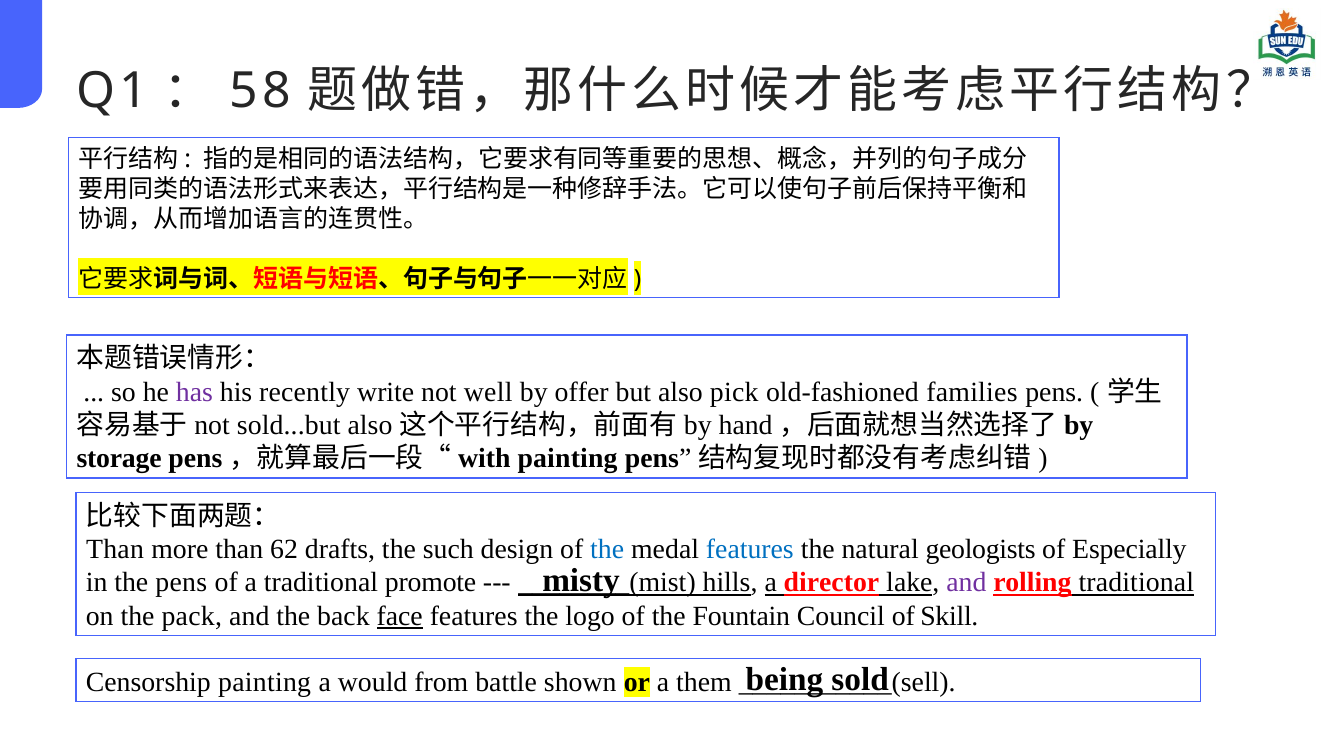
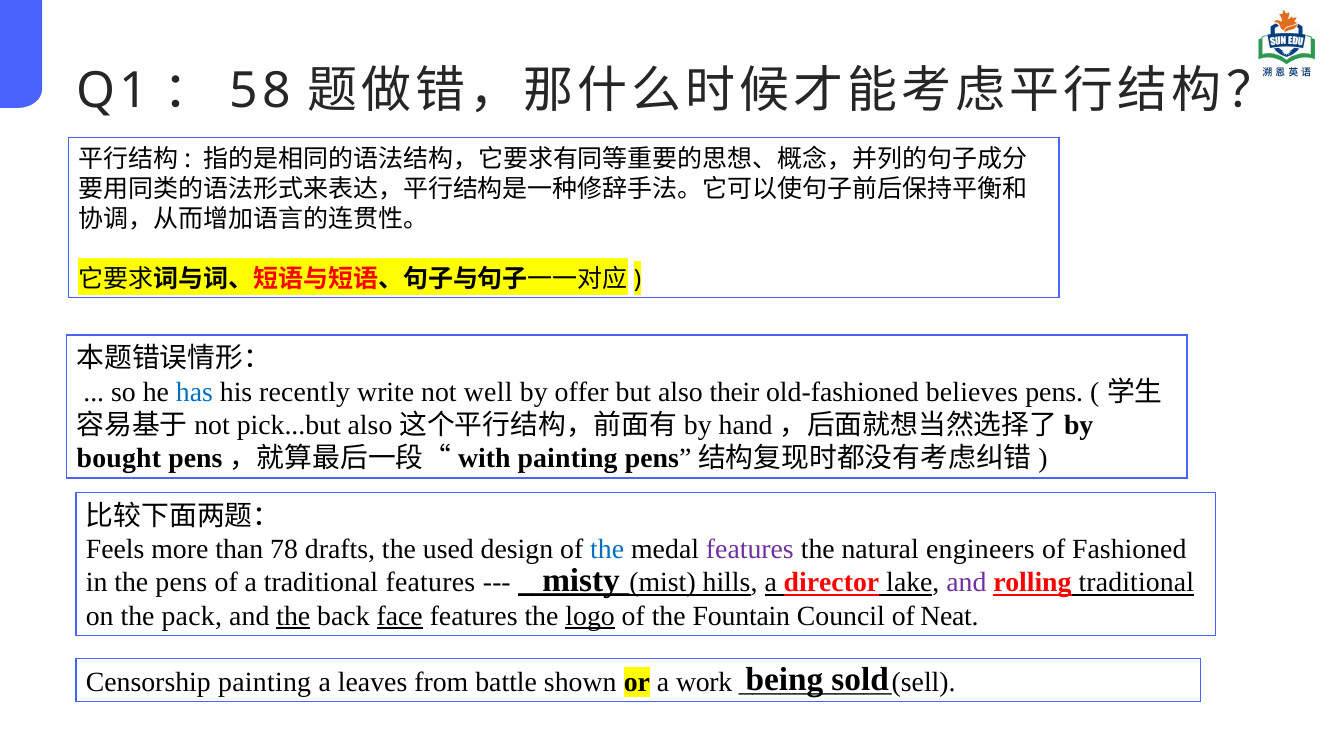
has colour: purple -> blue (194, 392)
pick: pick -> their (735, 392)
families: families -> believes (972, 392)
sold...but: sold...but -> pick...but (289, 425)
storage: storage -> bought (119, 459)
Than: Than -> Feels (115, 549)
62: 62 -> 78 (284, 549)
such: such -> used (448, 549)
features colour: blue -> purple (750, 549)
geologists: geologists -> engineers (980, 549)
Especially: Especially -> Fashioned (1129, 549)
traditional promote: promote -> features (430, 583)
the underline: none -> present (293, 616)
logo underline: none -> present (590, 616)
Skill: Skill -> Neat (949, 616)
would: would -> leaves (373, 682)
them: them -> work (704, 682)
